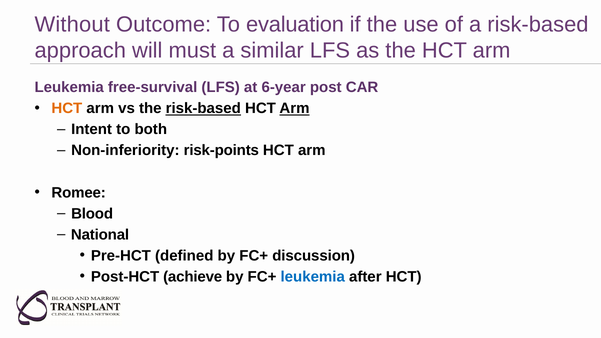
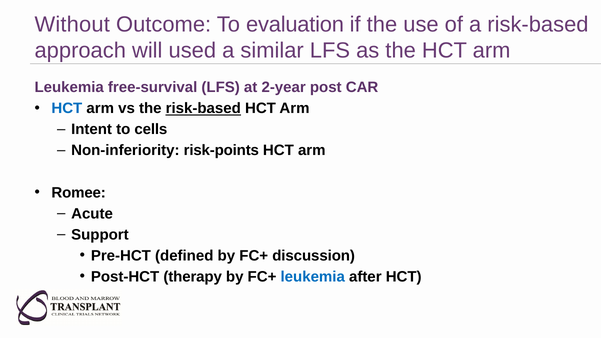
must: must -> used (192, 51)
6-year: 6-year -> 2-year (284, 87)
HCT colour: orange -> blue (67, 108)
Arm underline: present -> none (295, 108)
both: both -> cells (151, 130)
Blood: Blood -> Acute (92, 214)
National: National -> Support (100, 235)
achieve: achieve -> therapy (193, 277)
